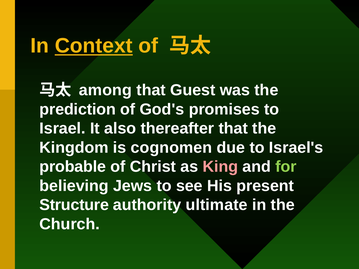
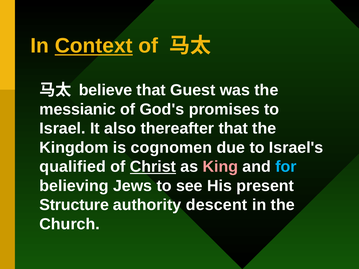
among: among -> believe (106, 90)
prediction: prediction -> messianic (78, 109)
probable: probable -> qualified (73, 167)
Christ underline: none -> present (153, 167)
for colour: light green -> light blue (286, 167)
ultimate: ultimate -> descent (217, 205)
